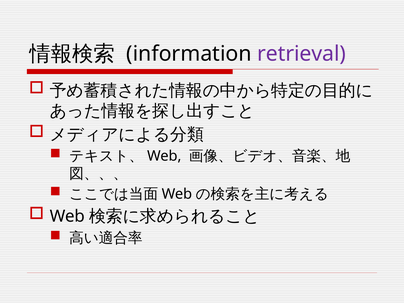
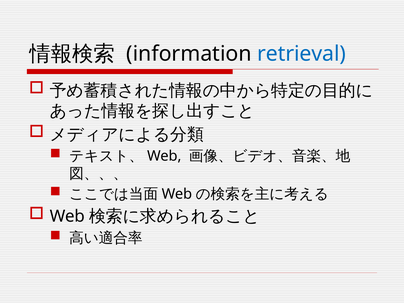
retrieval colour: purple -> blue (302, 54)
